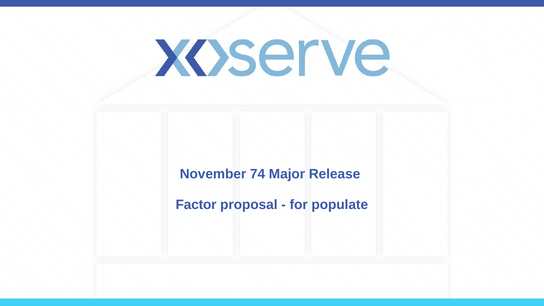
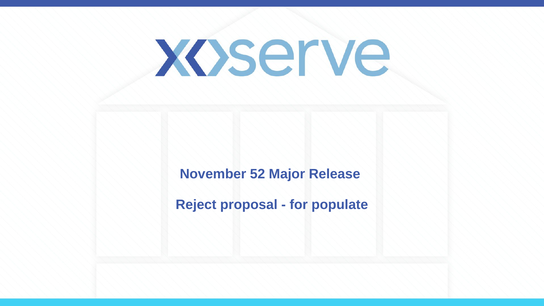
74: 74 -> 52 (258, 174)
Factor: Factor -> Reject (196, 205)
